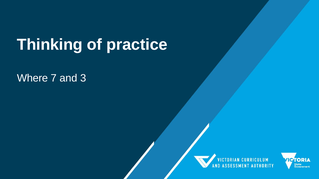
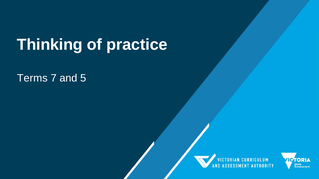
Where: Where -> Terms (32, 78)
3: 3 -> 5 (83, 78)
